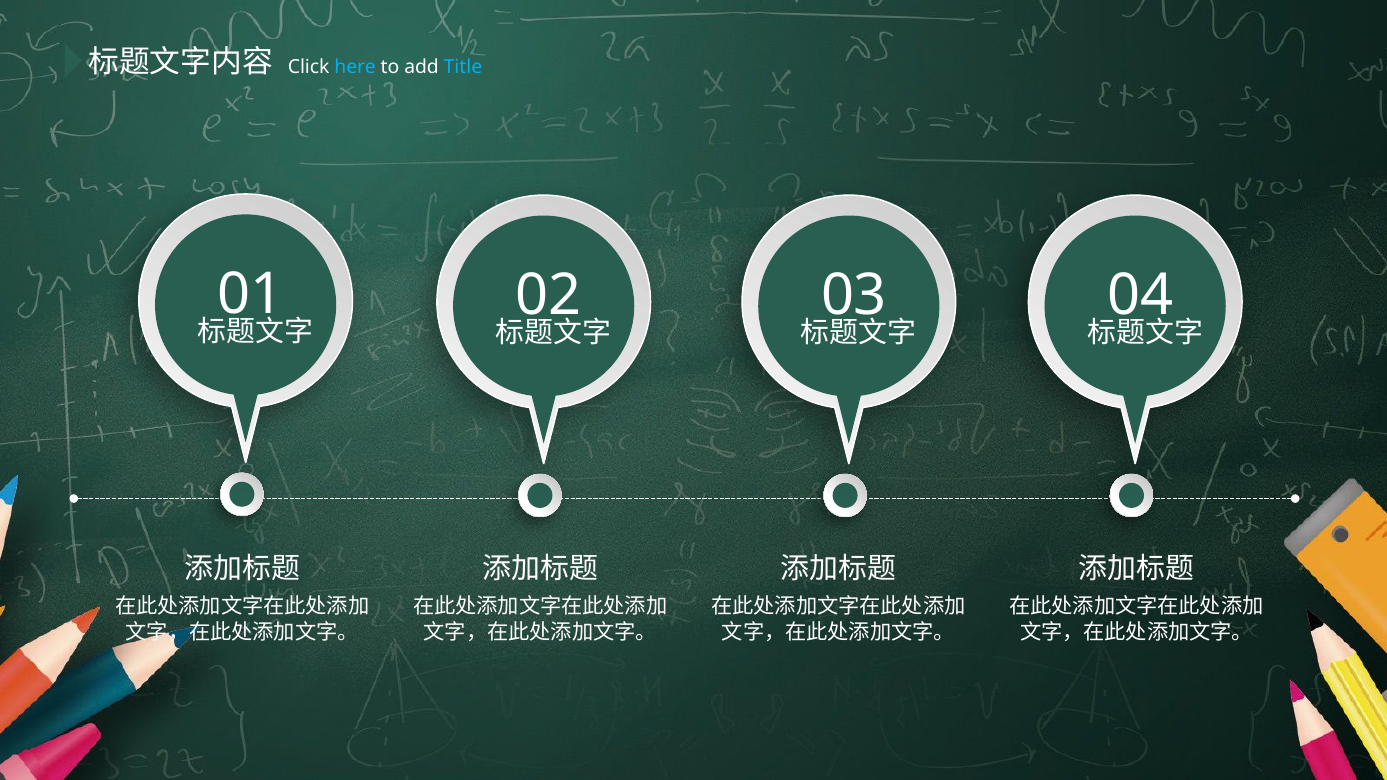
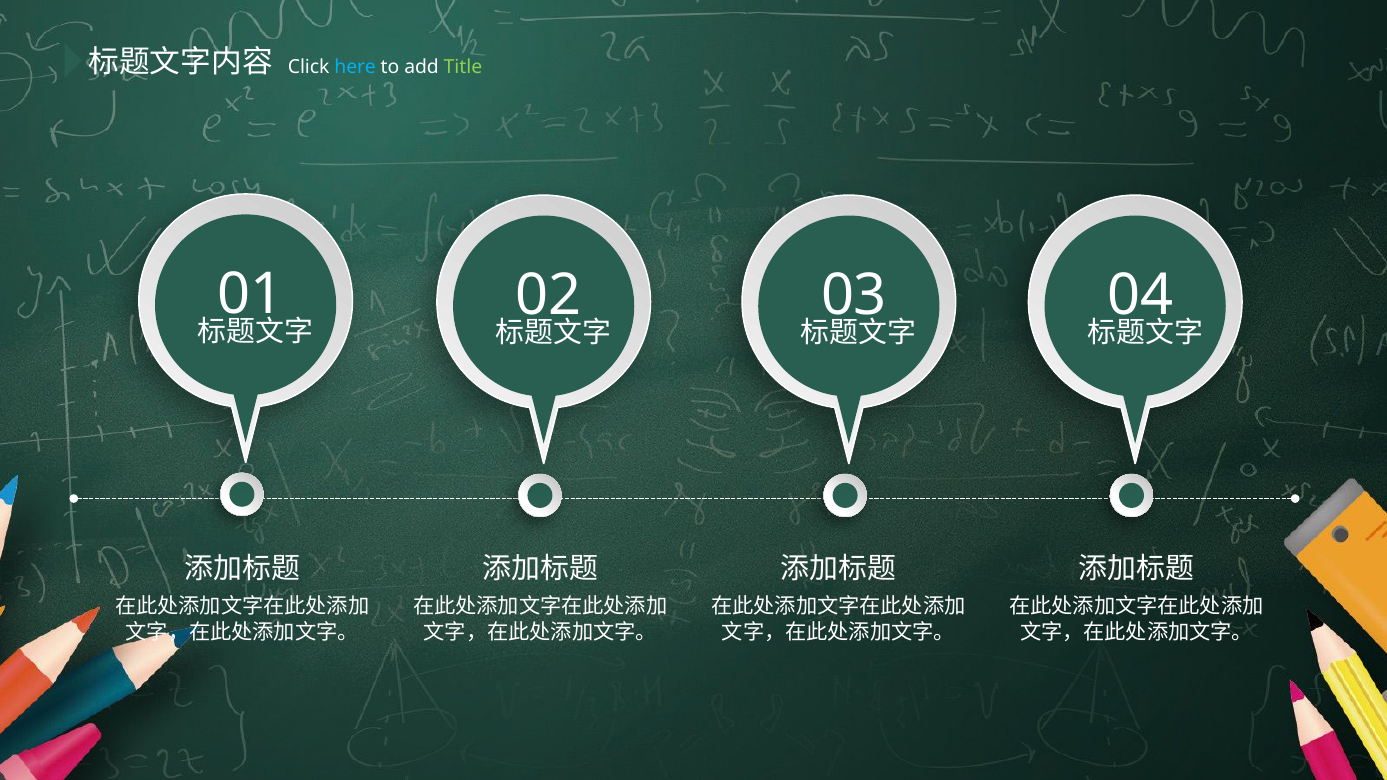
Title colour: light blue -> light green (463, 67)
